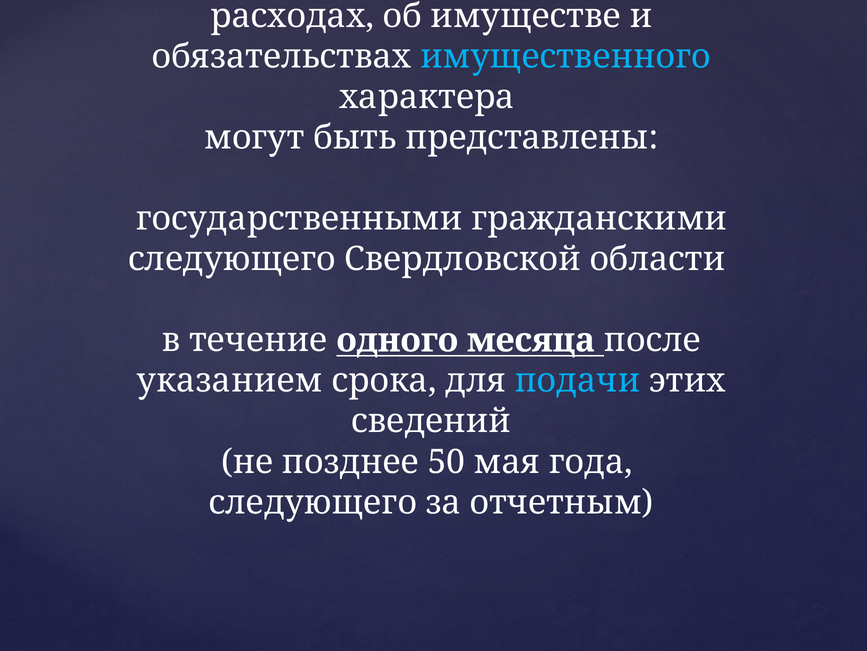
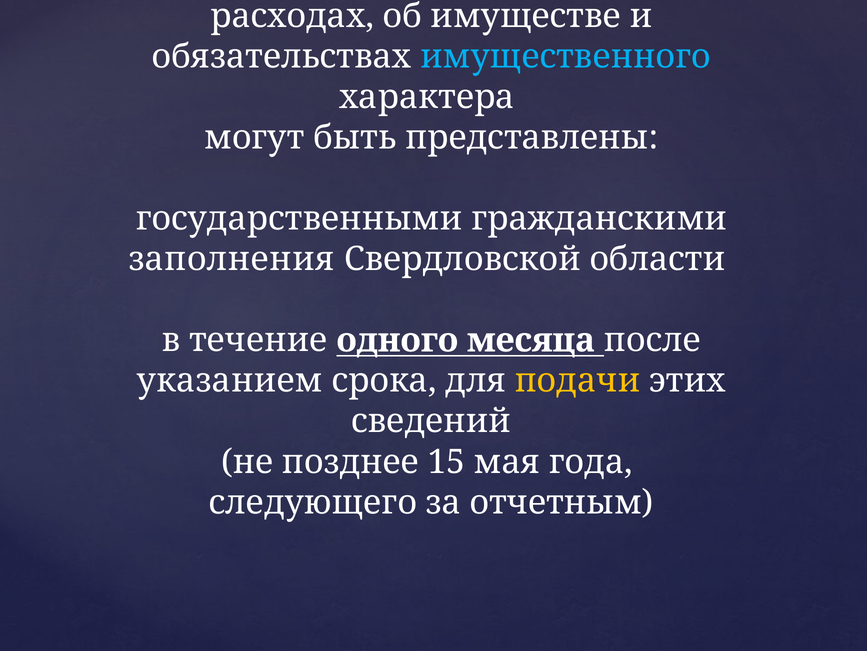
следующего: следующего -> заполнения (232, 259)
подачи colour: light blue -> yellow (578, 380)
50: 50 -> 15 (446, 461)
